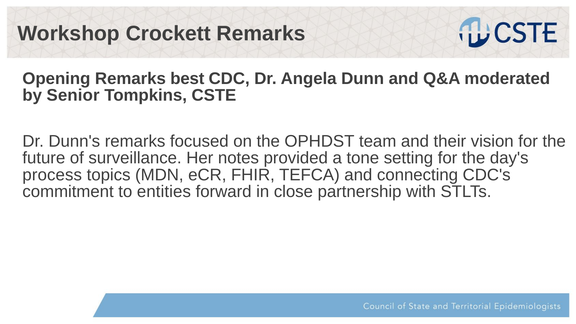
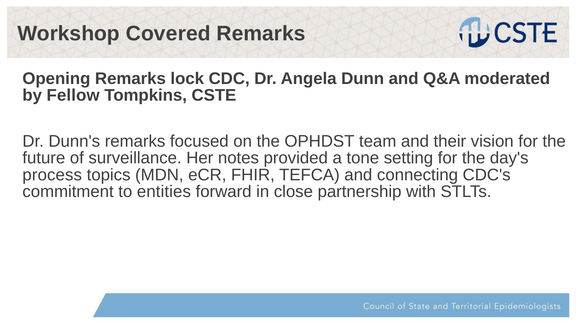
Crockett: Crockett -> Covered (168, 33)
best: best -> lock (187, 79)
Senior: Senior -> Fellow (73, 95)
